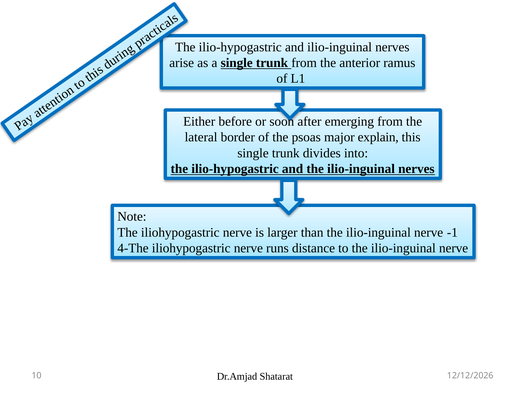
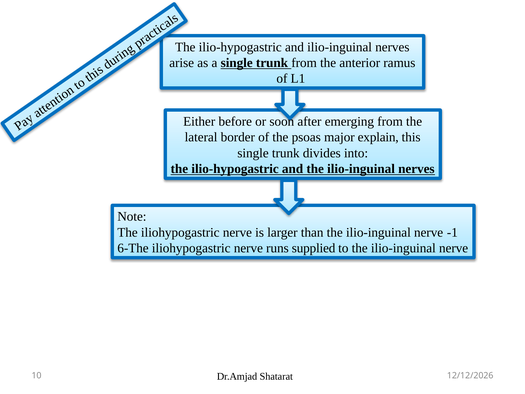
4-The: 4-The -> 6-The (133, 248)
distance: distance -> supplied (314, 248)
